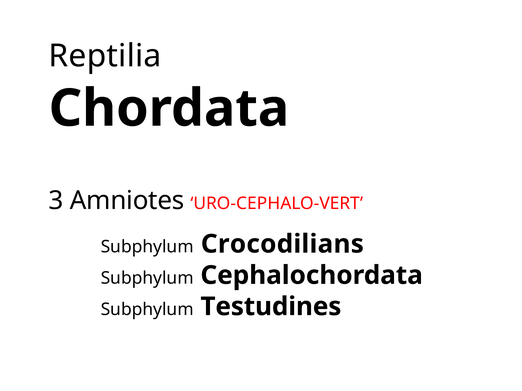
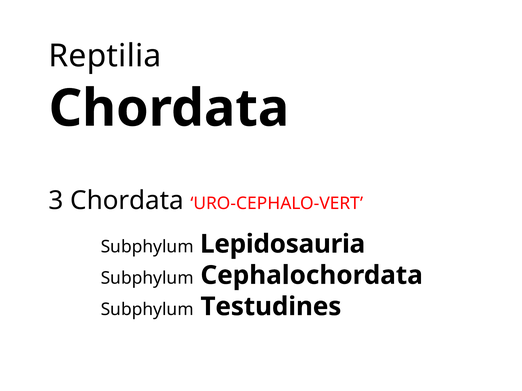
3 Amniotes: Amniotes -> Chordata (127, 201)
Crocodilians: Crocodilians -> Lepidosauria (283, 244)
